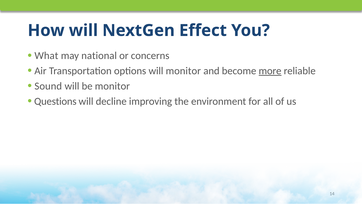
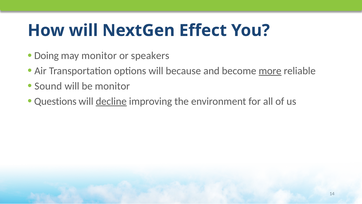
What: What -> Doing (46, 56)
may national: national -> monitor (99, 56)
concerns: concerns -> speakers (150, 56)
will monitor: monitor -> because (183, 71)
decline underline: none -> present (111, 101)
